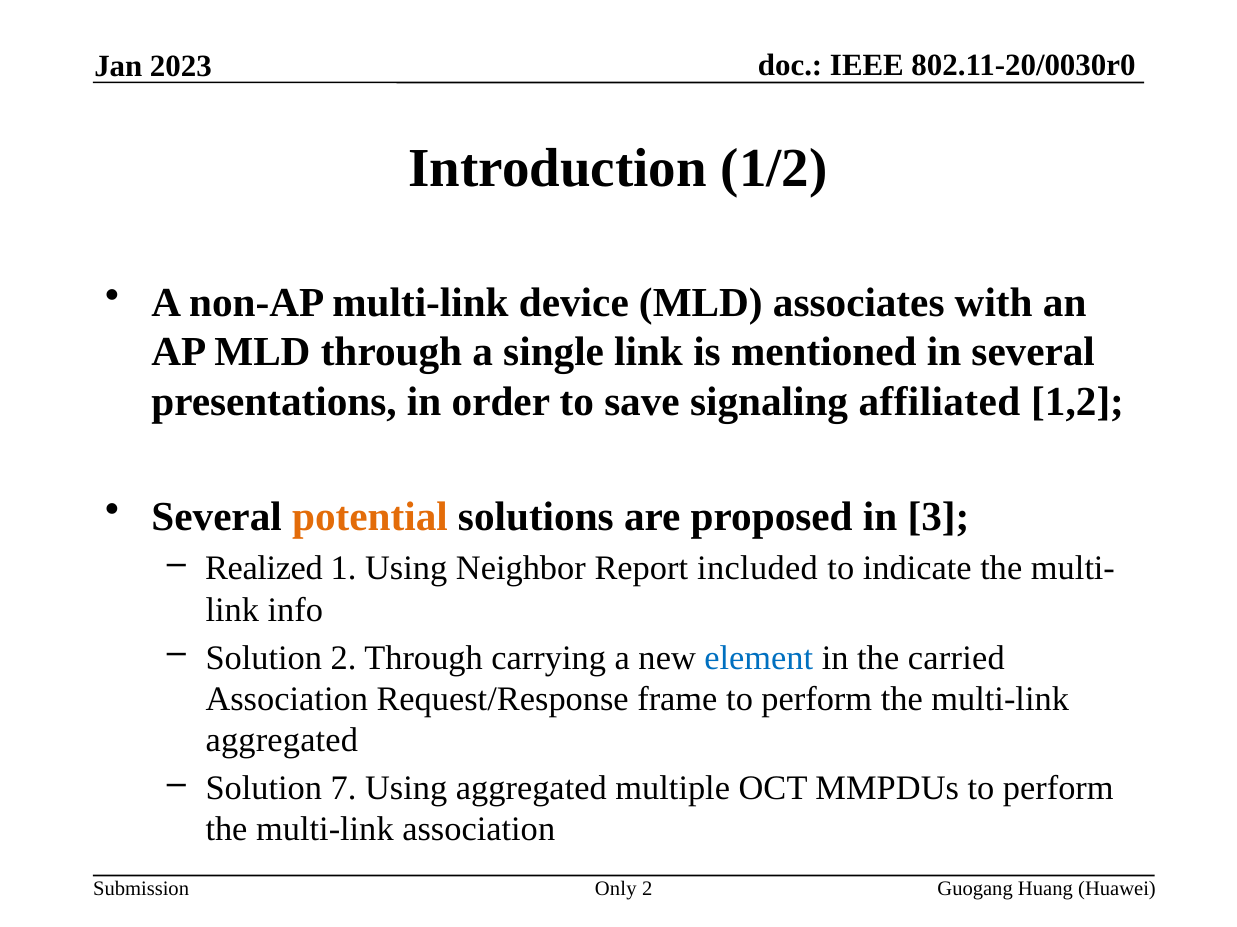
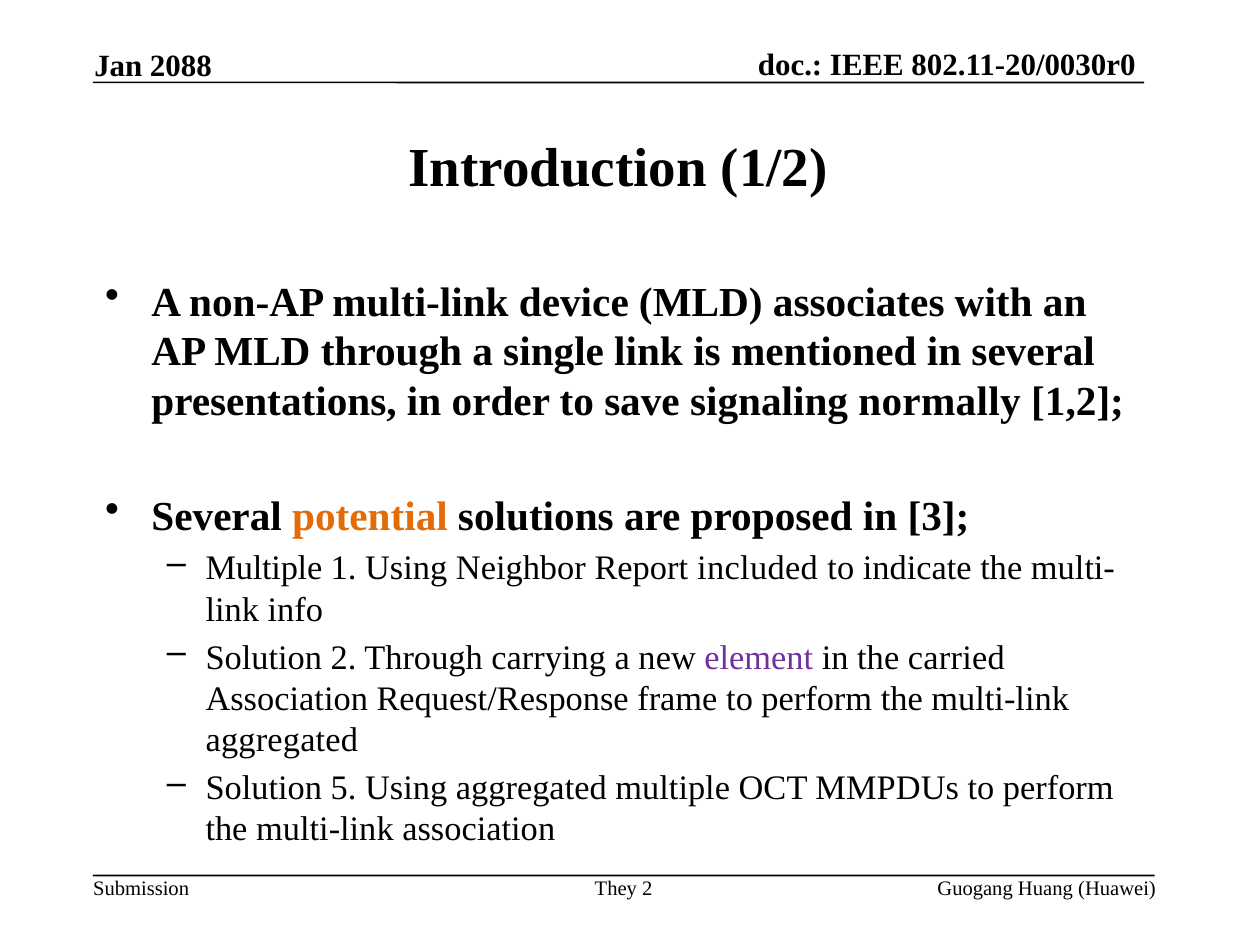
2023: 2023 -> 2088 (181, 66)
affiliated: affiliated -> normally (939, 402)
Realized: Realized -> Multiple (264, 569)
element colour: blue -> purple (759, 658)
7: 7 -> 5 (344, 789)
Only: Only -> They (616, 890)
